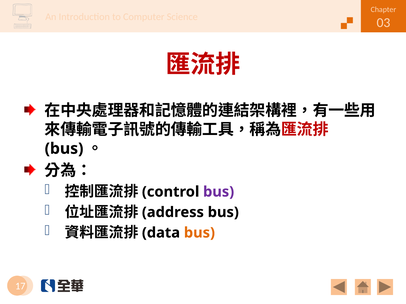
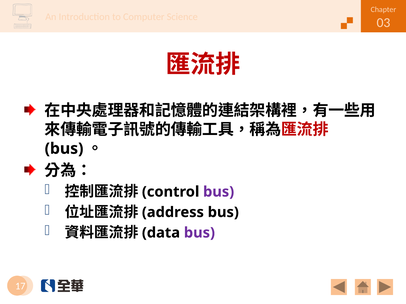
bus colour: orange -> purple (199, 233)
